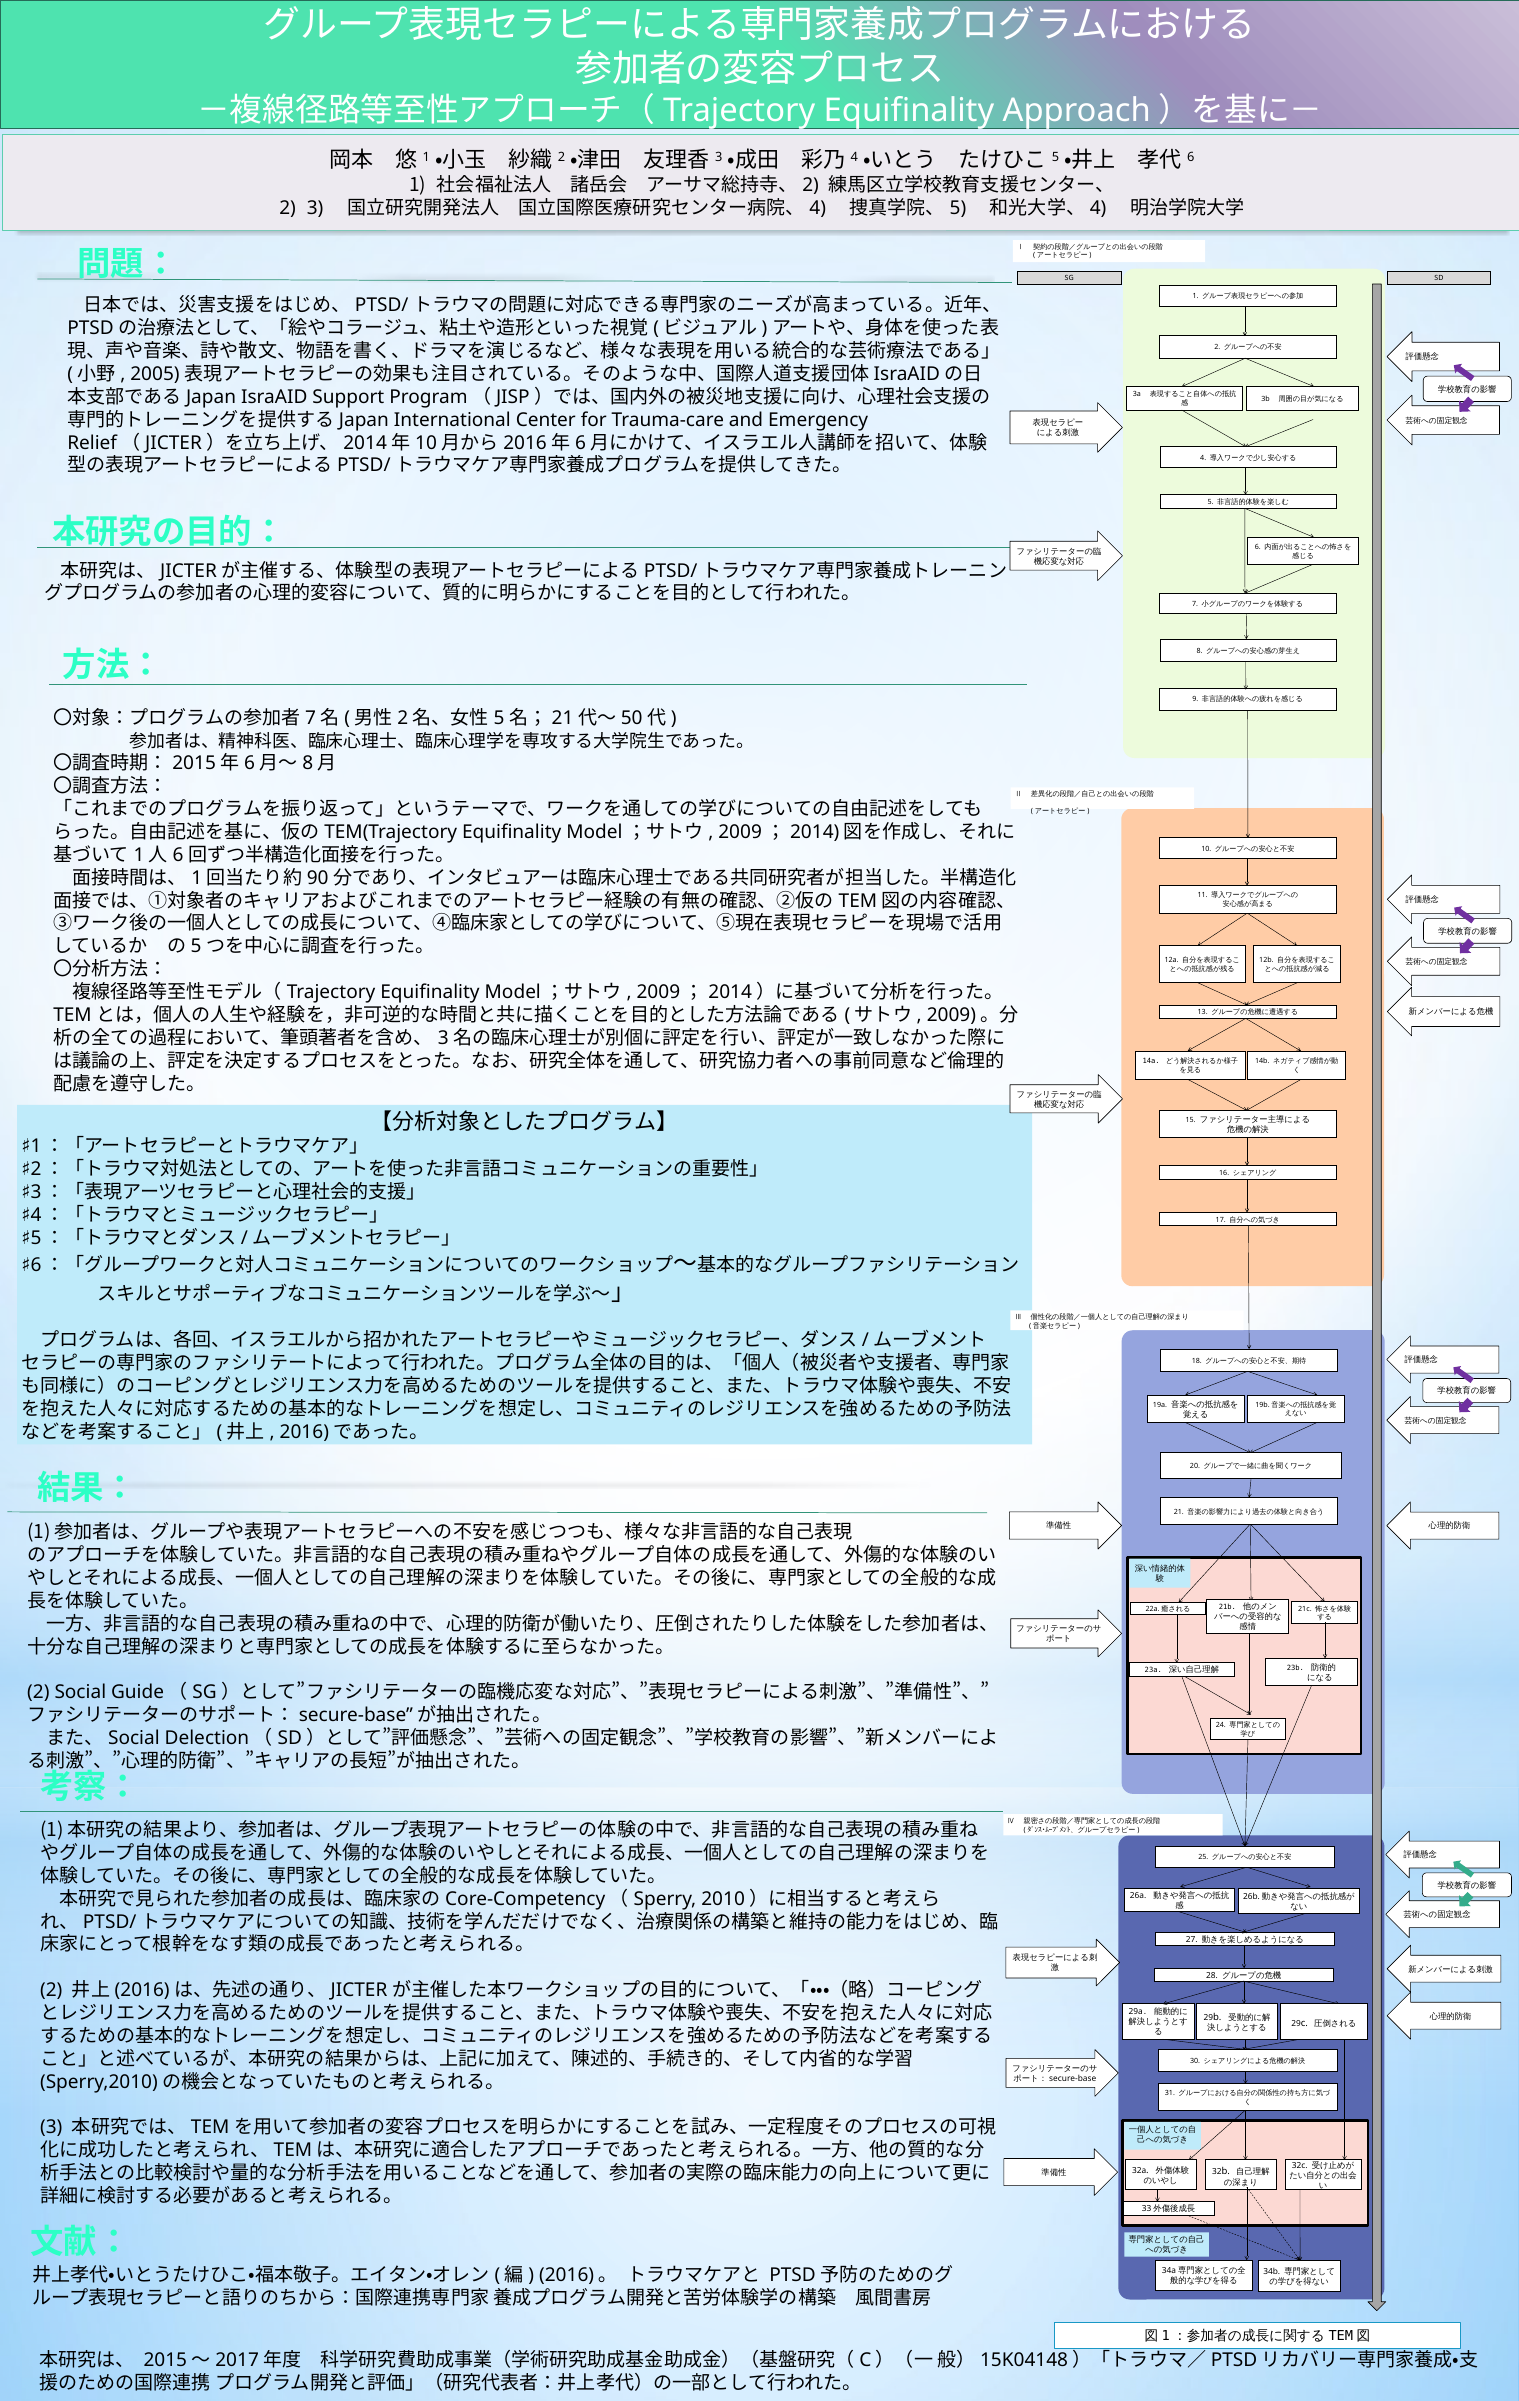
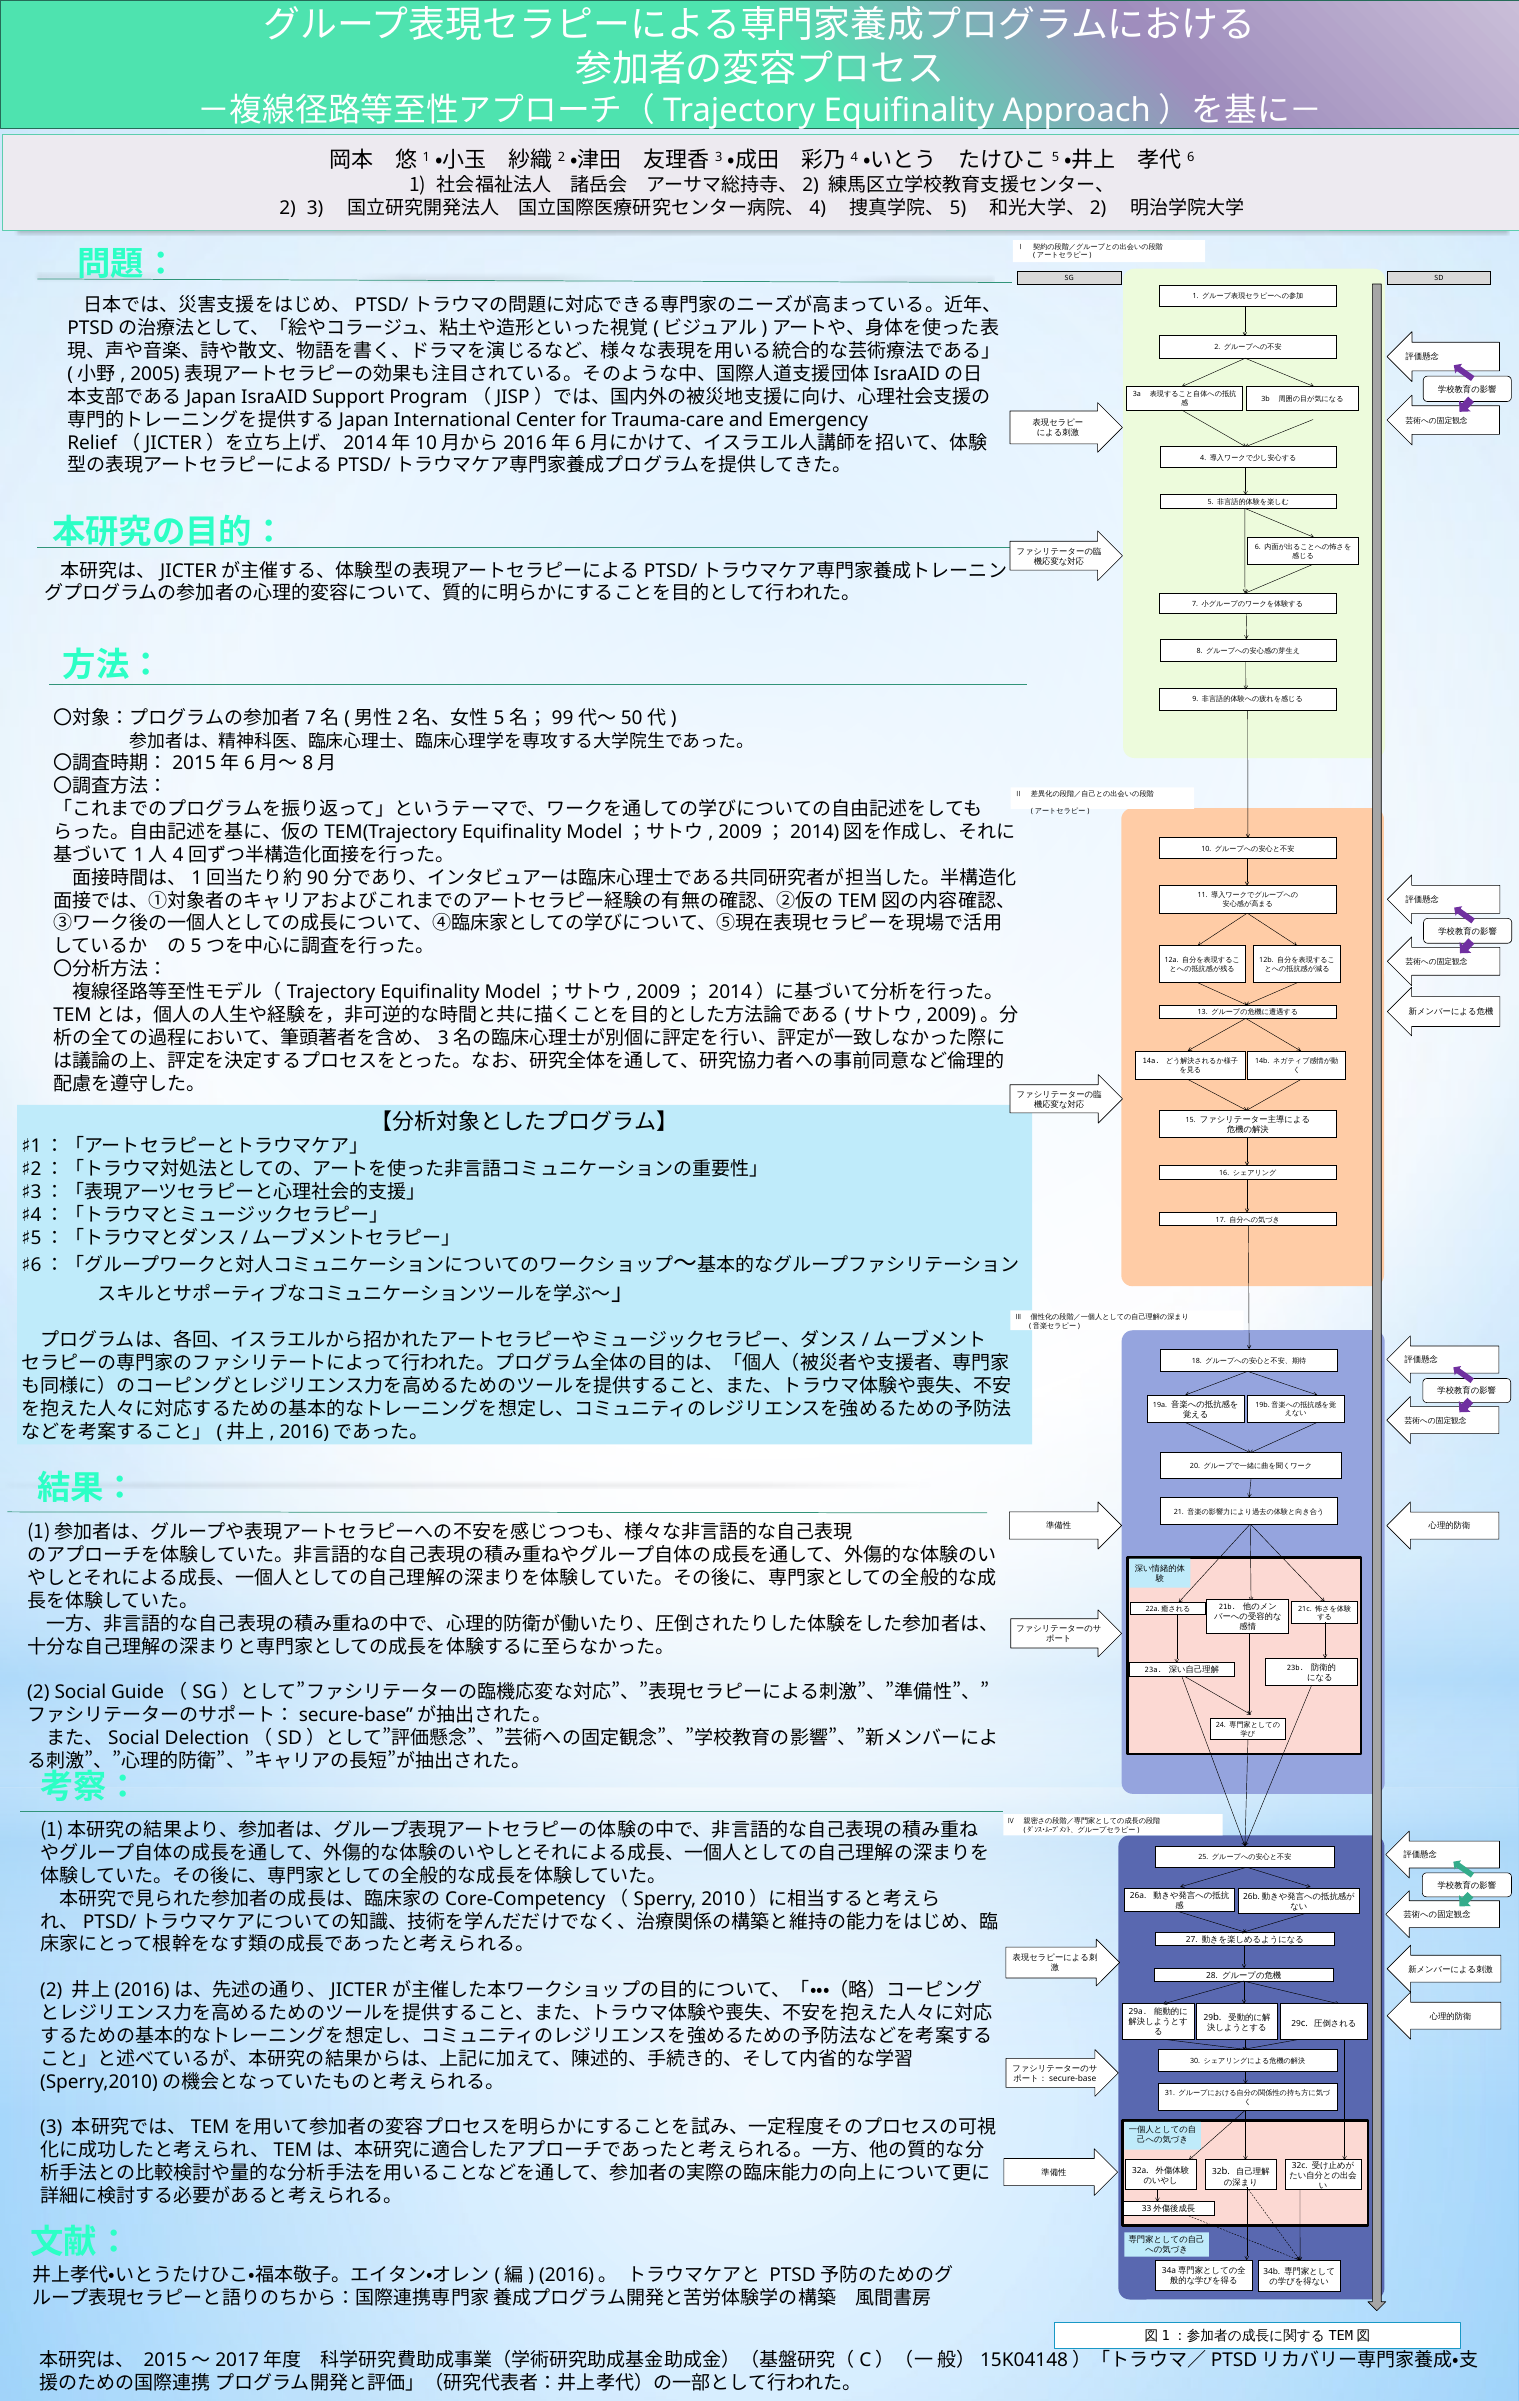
4: 4 -> 2 (1098, 208)
21: 21 -> 99 (563, 718)
6: 6 -> 4 (178, 855)
